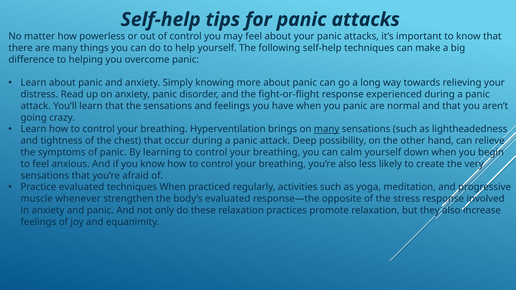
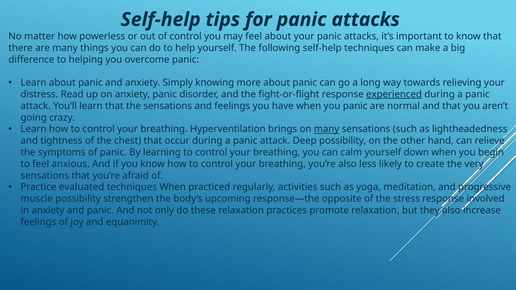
experienced underline: none -> present (394, 94)
muscle whenever: whenever -> possibility (78, 199)
body’s evaluated: evaluated -> upcoming (228, 199)
